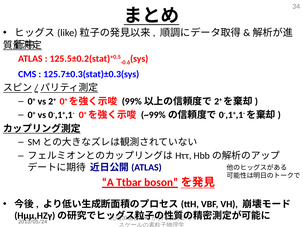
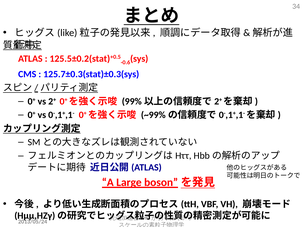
Ttbar: Ttbar -> Large (129, 183)
